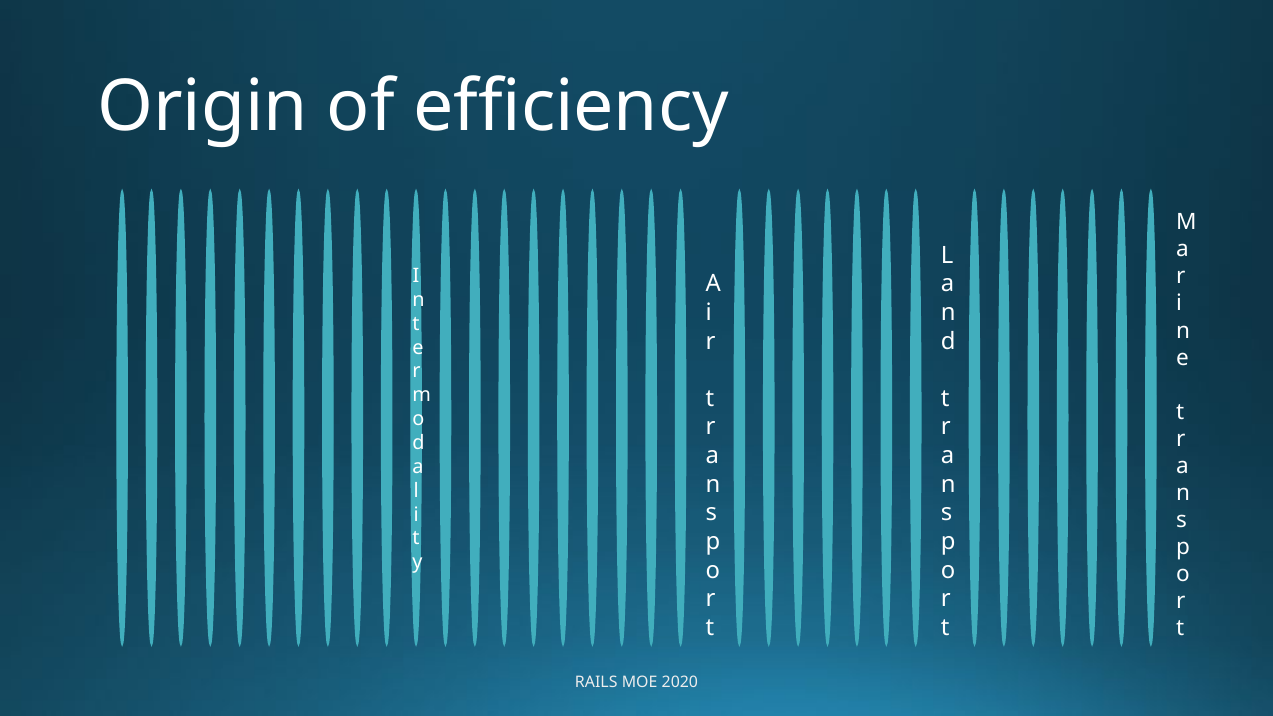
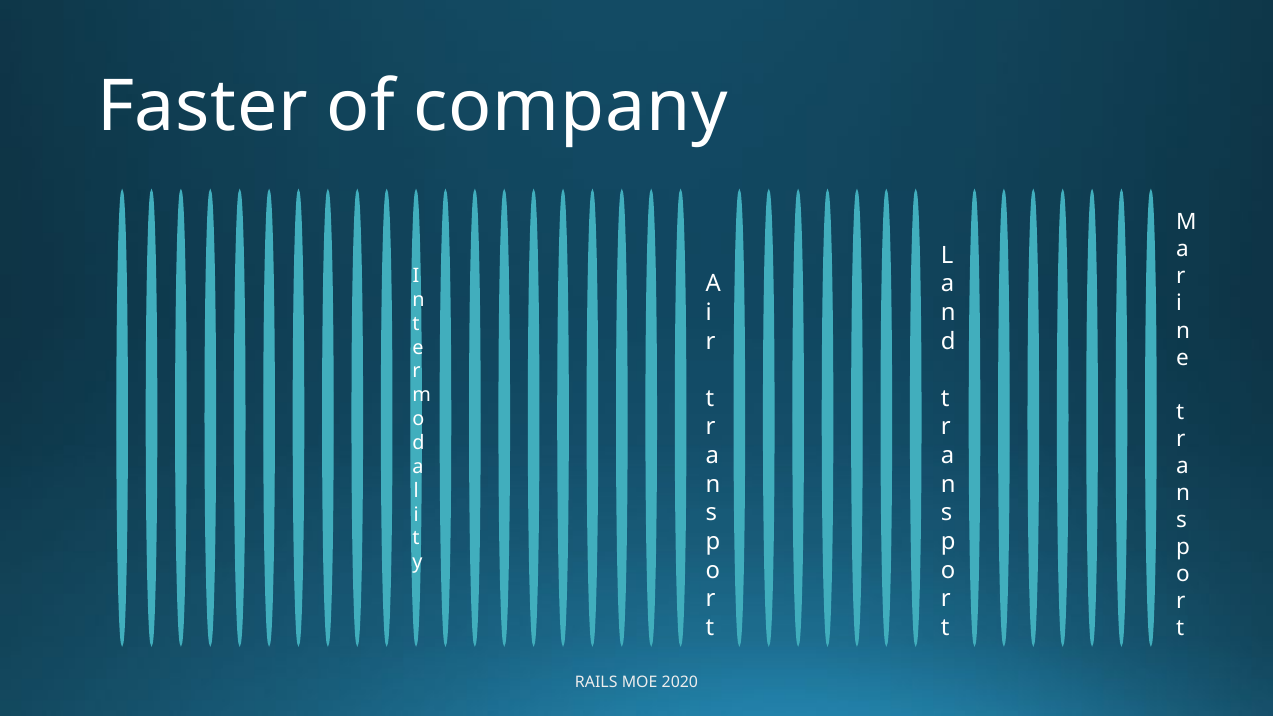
Origin: Origin -> Faster (202, 107)
efficiency: efficiency -> company (571, 107)
